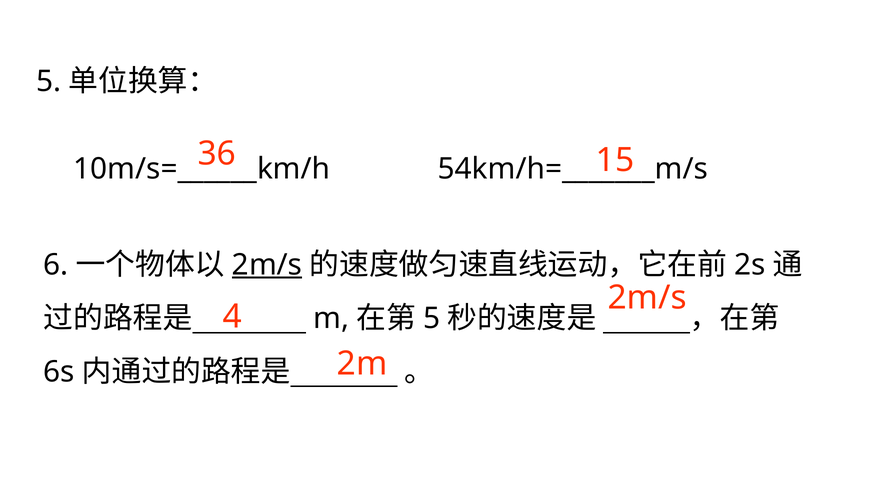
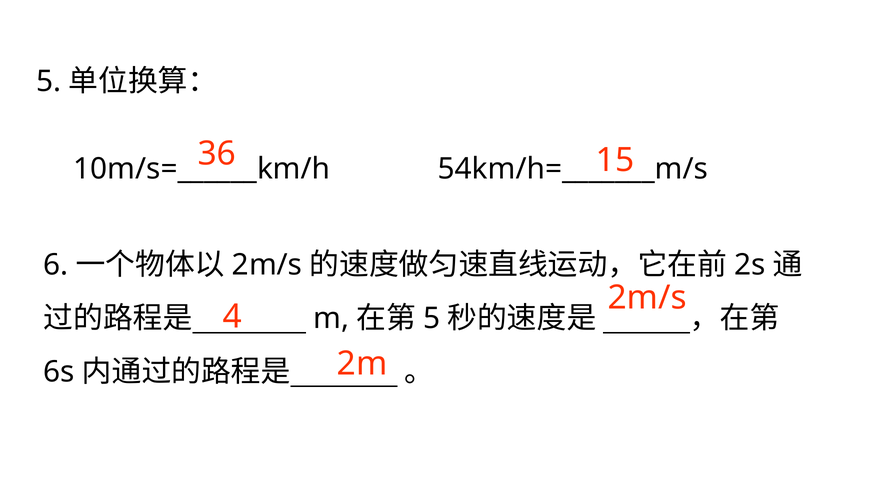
2m/s underline: present -> none (267, 265)
